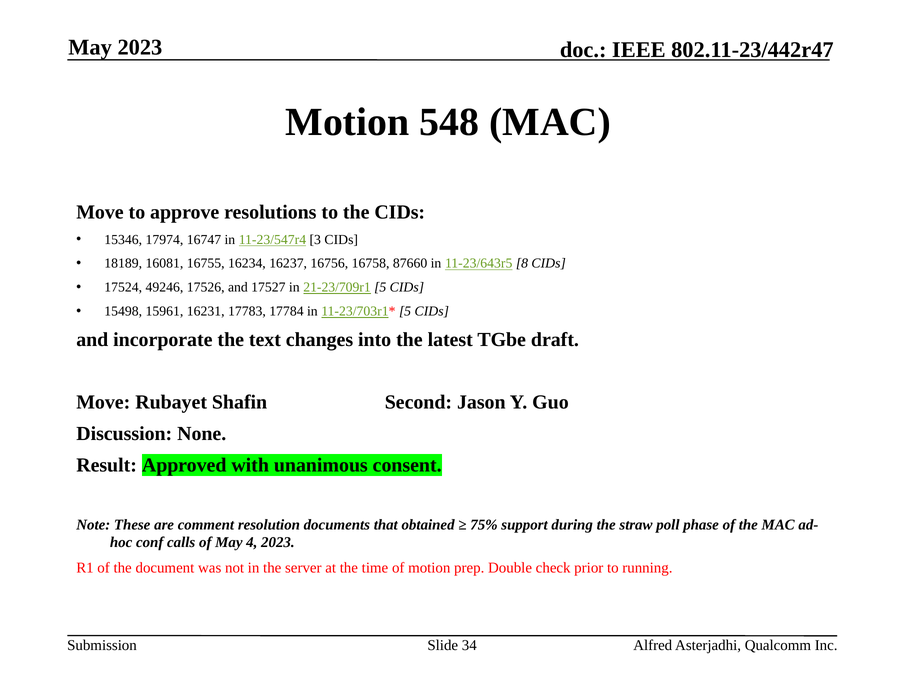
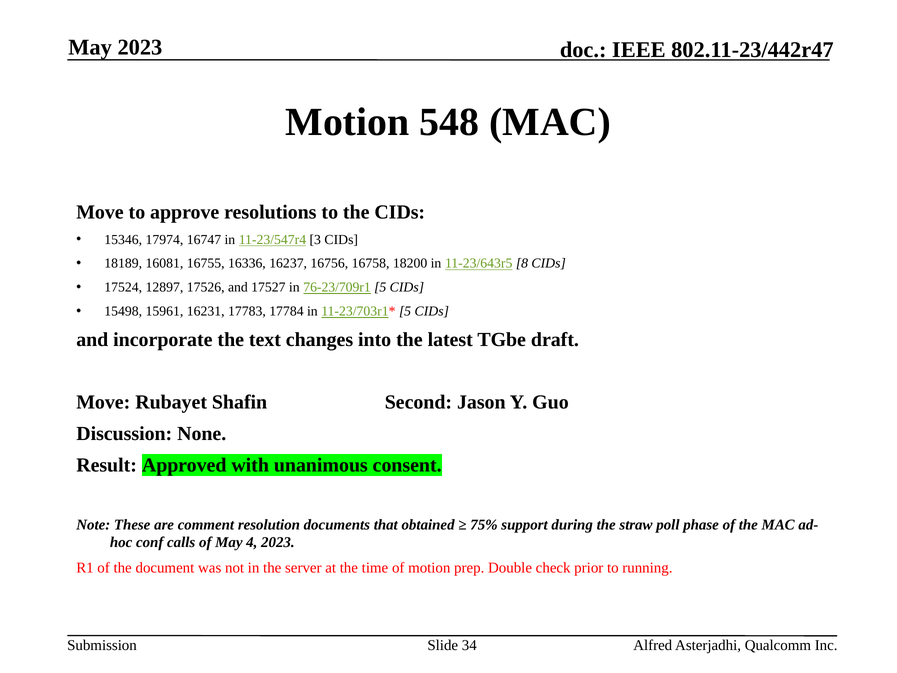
16234: 16234 -> 16336 (247, 263)
87660: 87660 -> 18200 (410, 263)
49246: 49246 -> 12897 (164, 287)
21-23/709r1: 21-23/709r1 -> 76-23/709r1 (337, 287)
